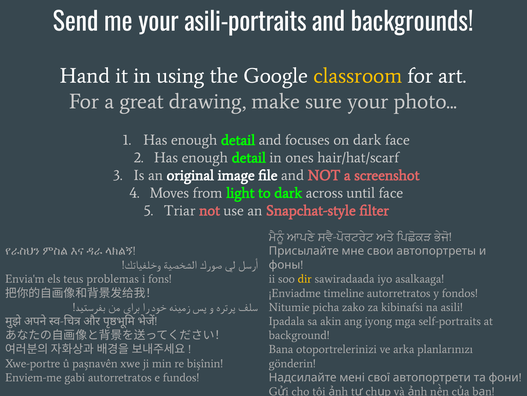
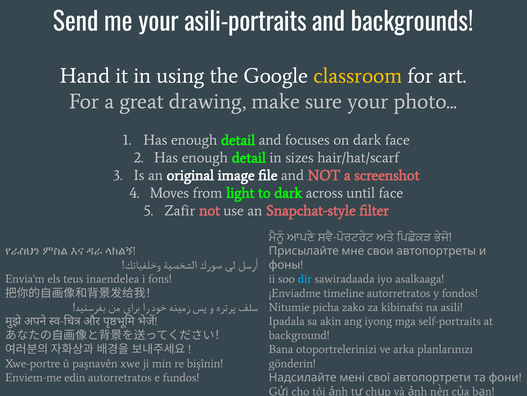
ones: ones -> sizes (300, 157)
Triar: Triar -> Zafir (180, 210)
problemas: problemas -> inaendelea (113, 279)
dir colour: yellow -> light blue (305, 279)
gabi: gabi -> edin (75, 377)
